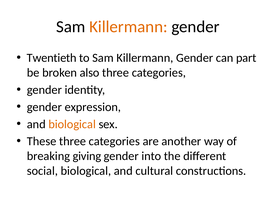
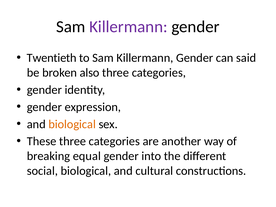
Killermann colour: orange -> purple (128, 27)
part: part -> said (246, 58)
giving: giving -> equal (87, 156)
